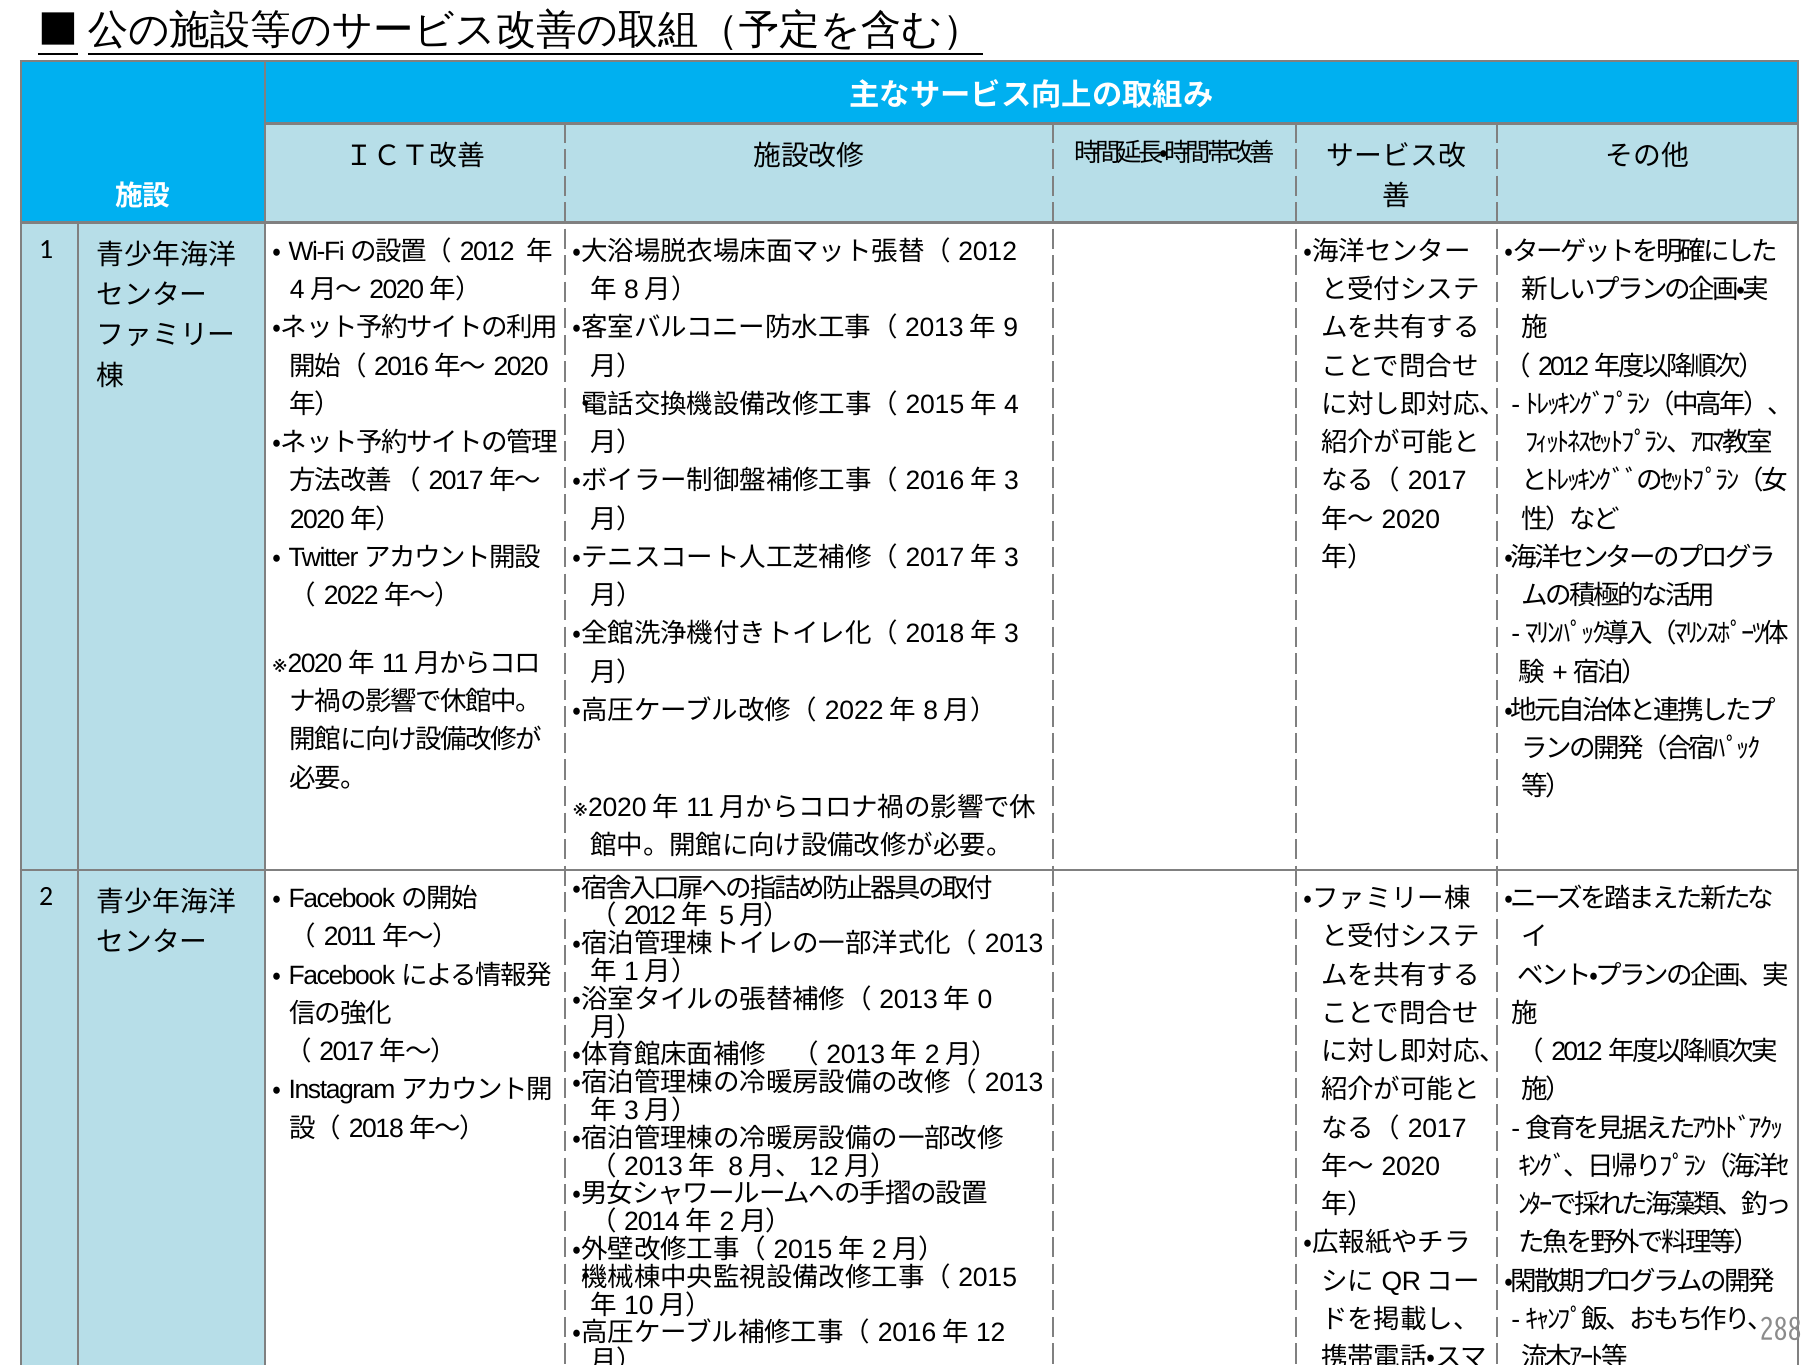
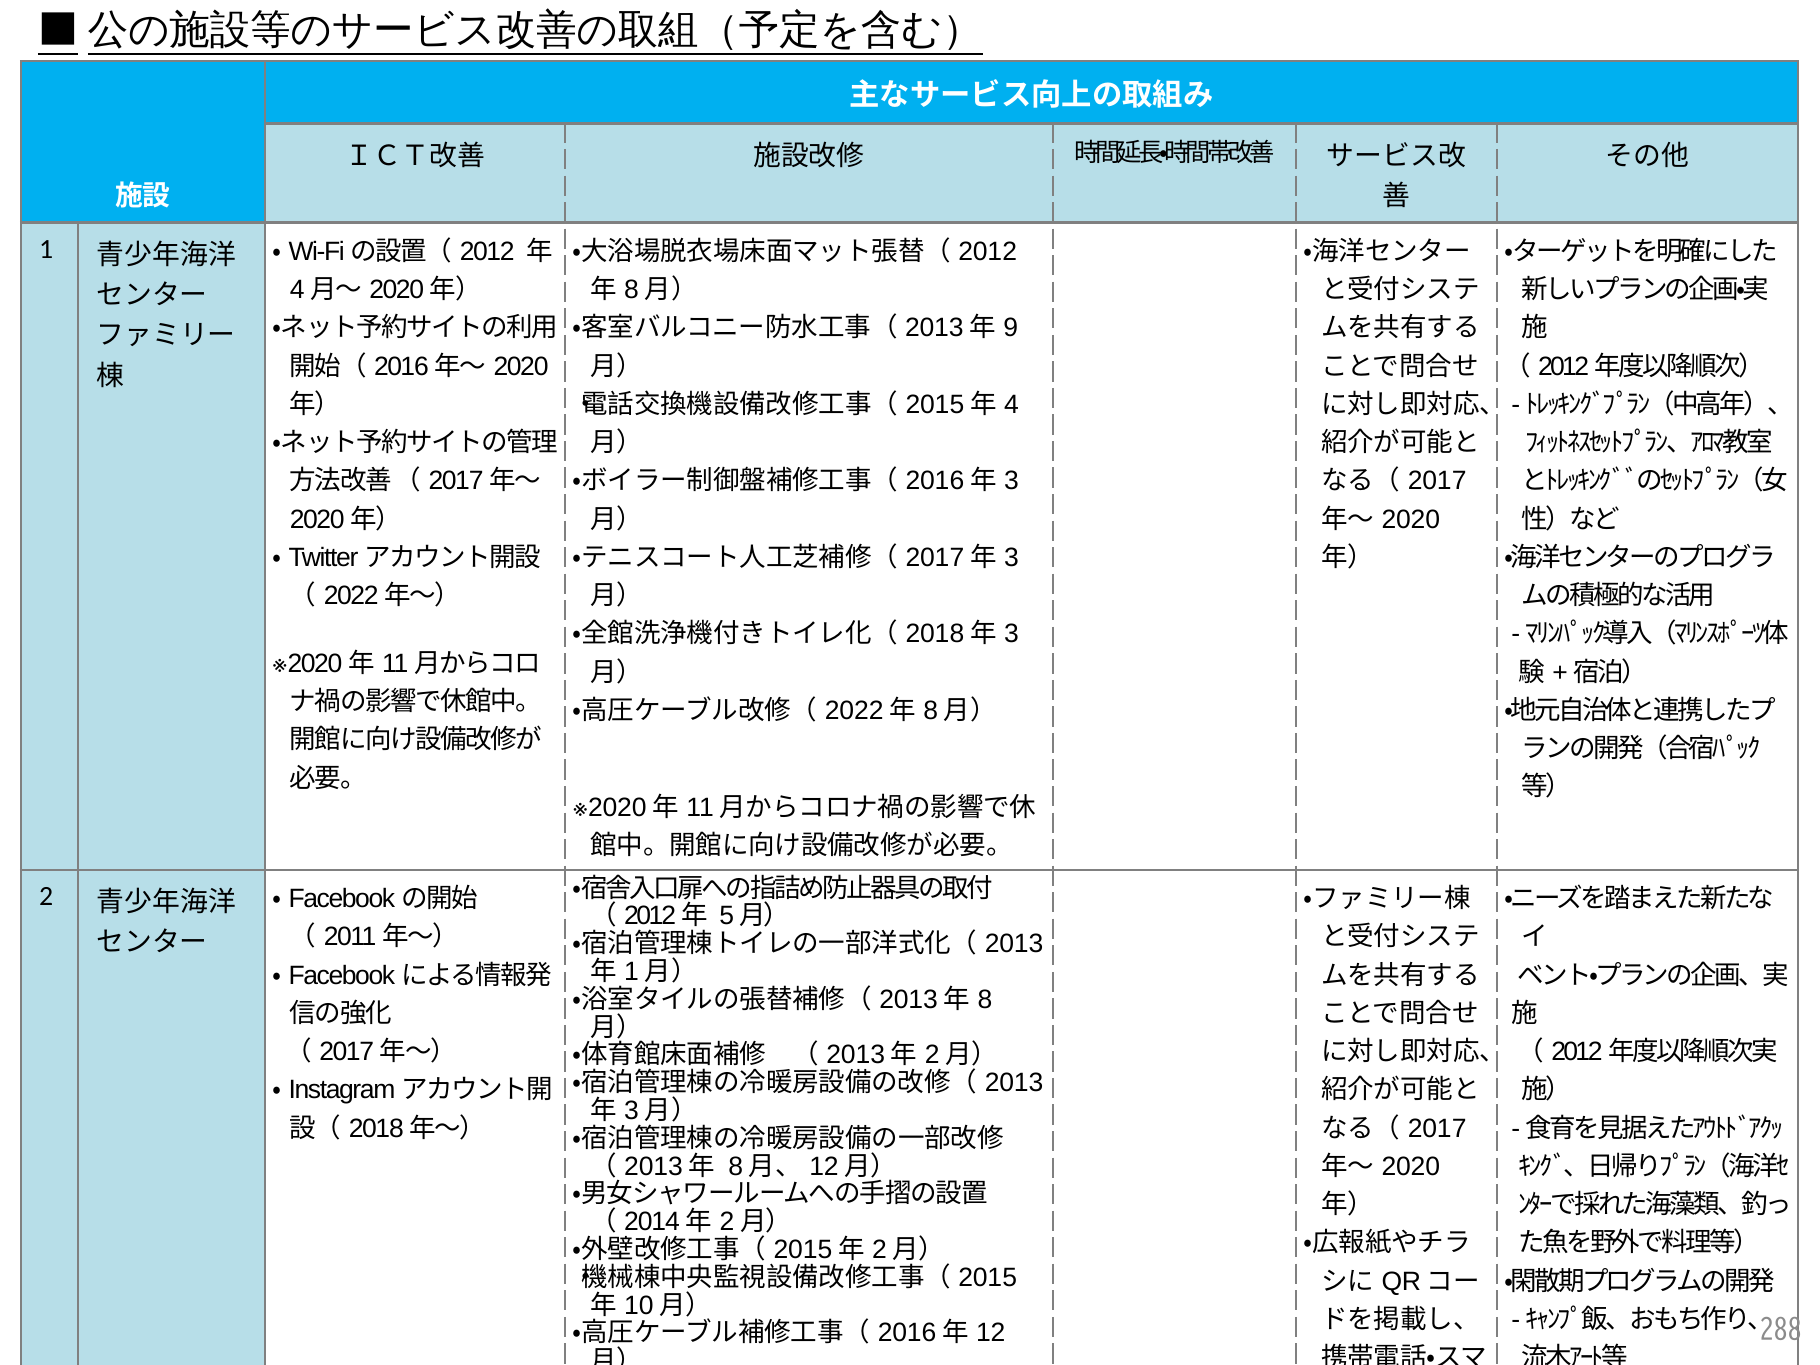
0: 0 -> 8 (985, 1000)
